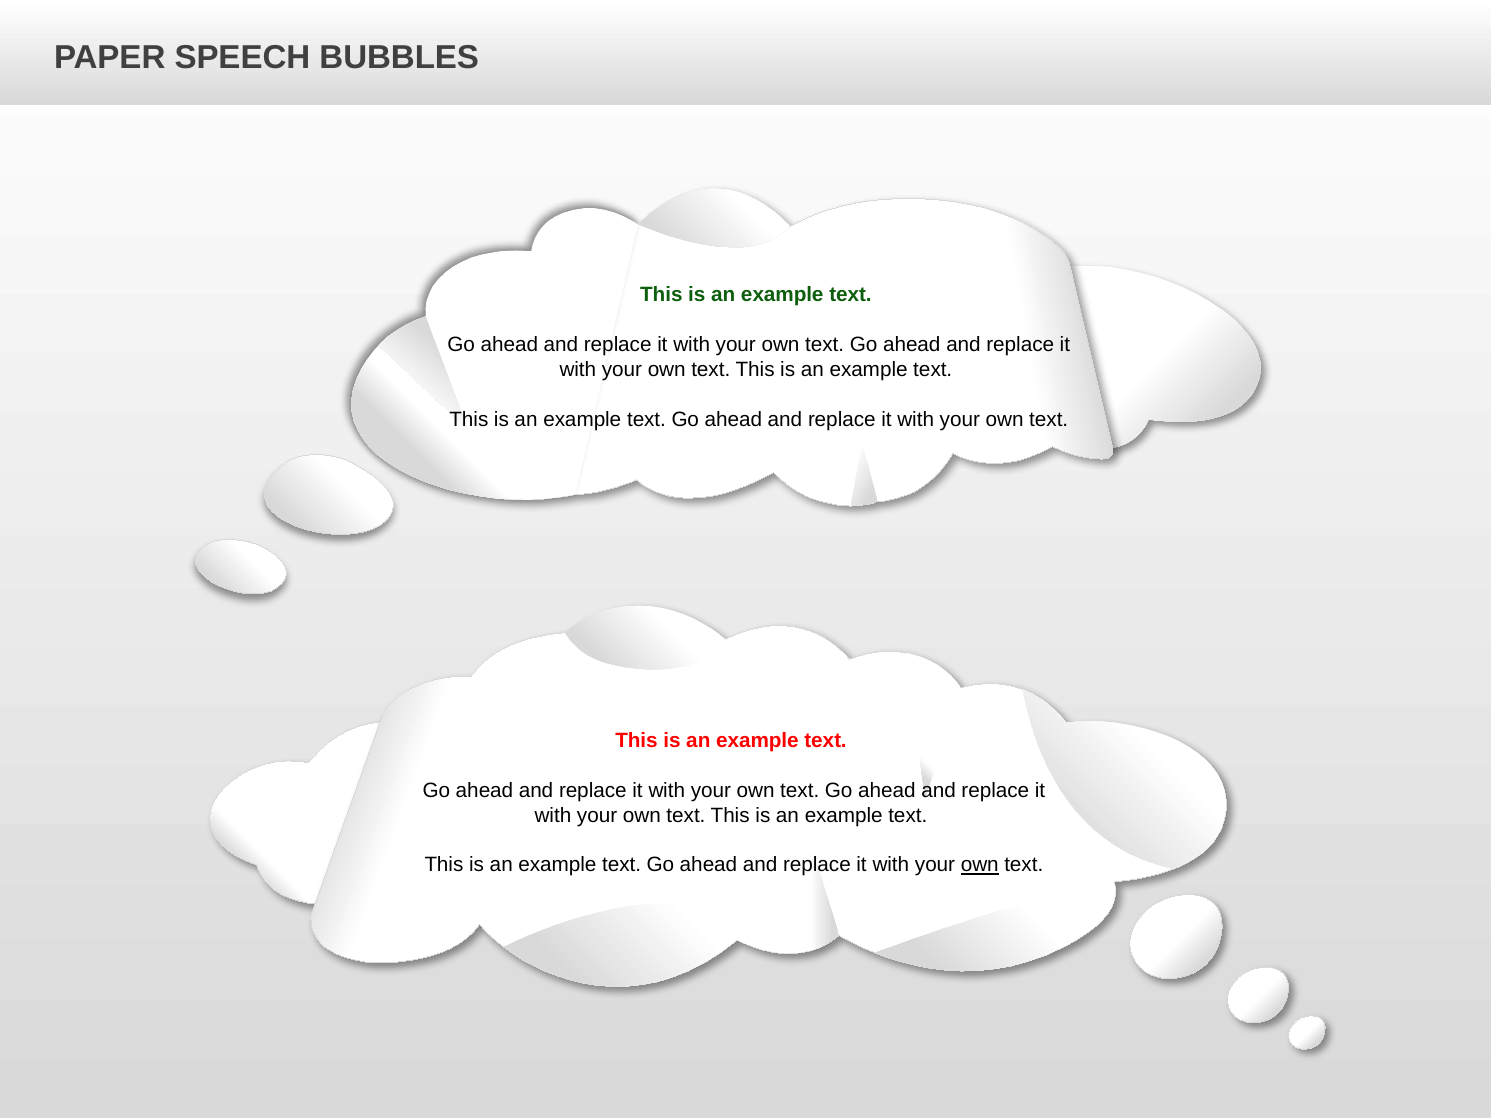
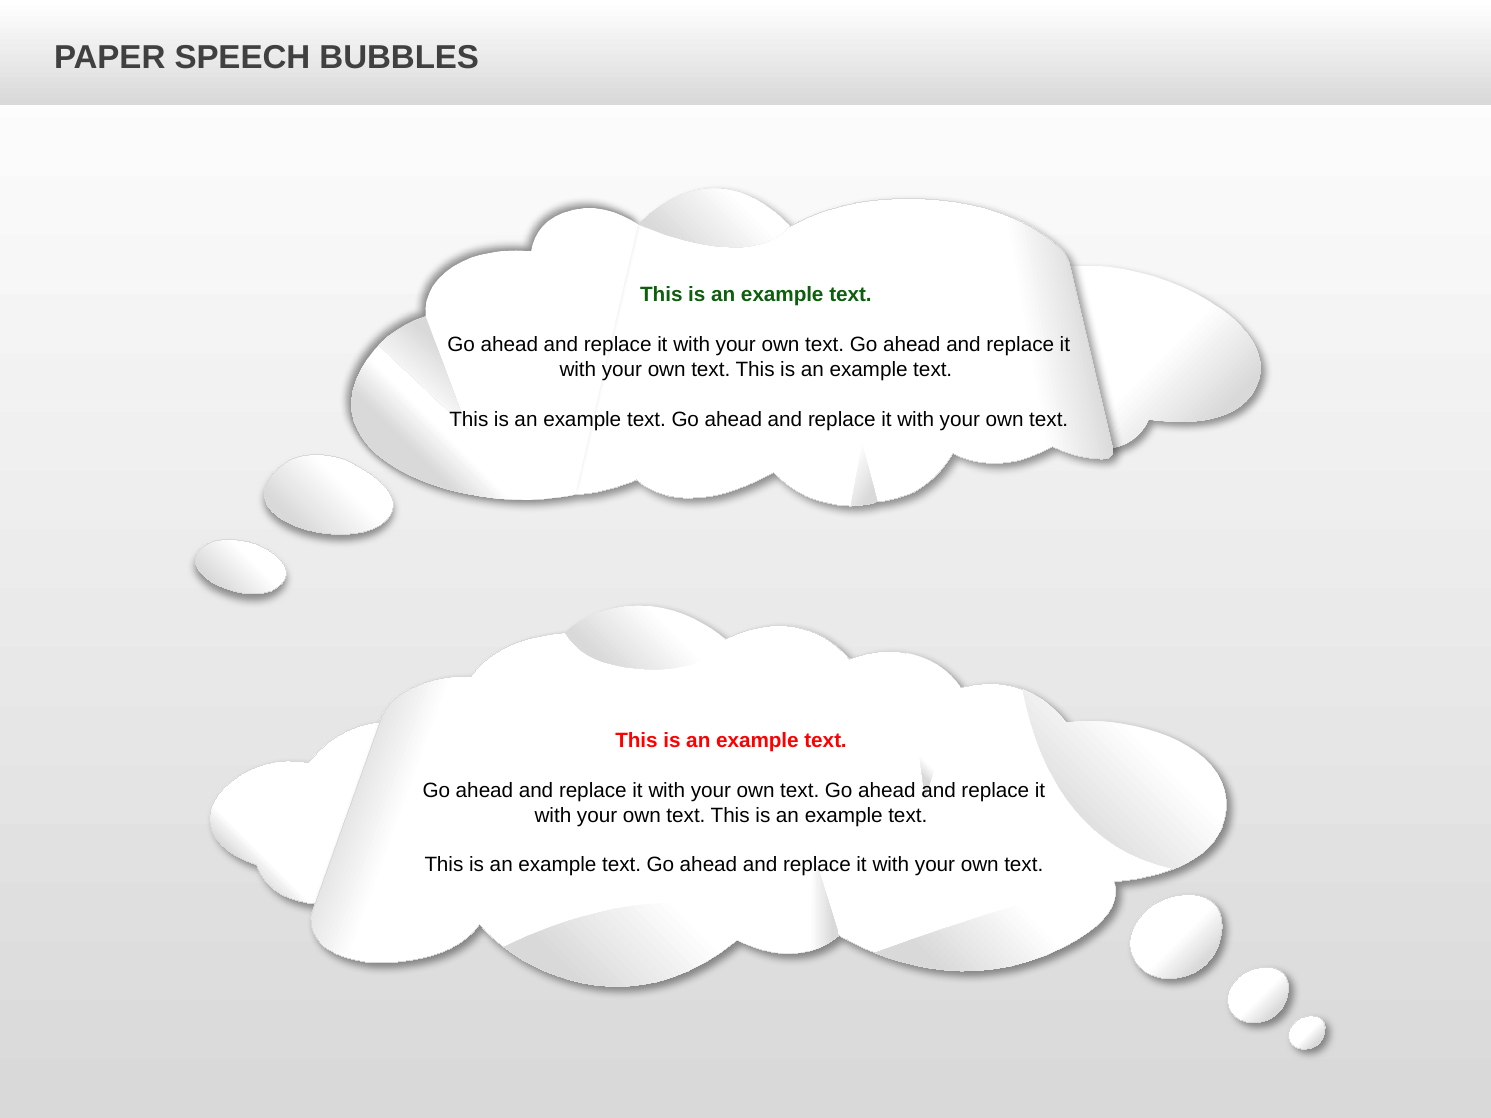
own underline: present -> none (980, 865)
